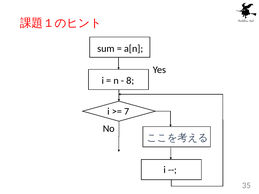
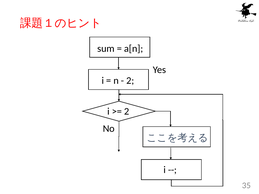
8: 8 -> 2 (130, 81)
7: 7 -> 2 (127, 112)
